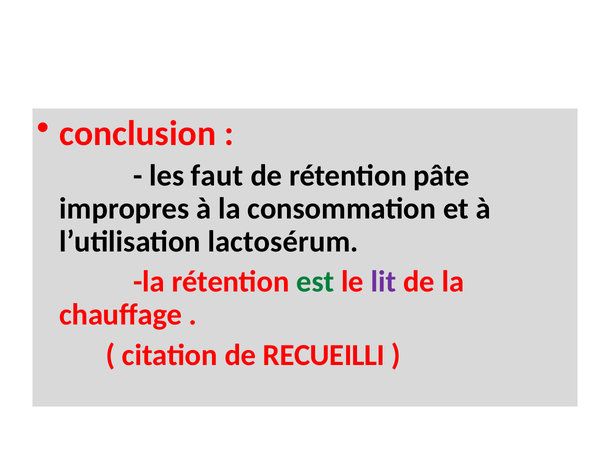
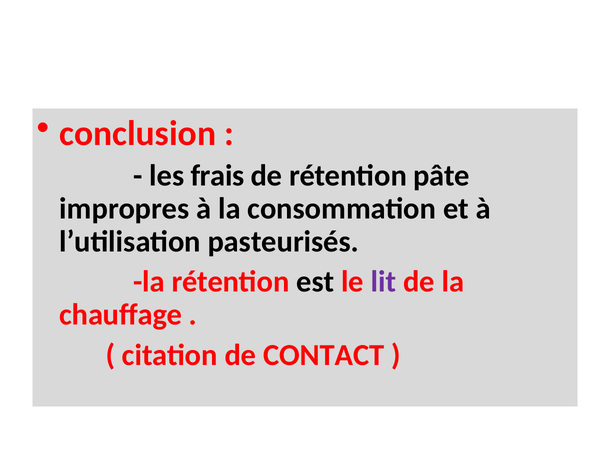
faut: faut -> frais (217, 176)
lactosérum: lactosérum -> pasteurisés (283, 242)
est colour: green -> black (315, 282)
RECUEILLI: RECUEILLI -> CONTACT (324, 355)
